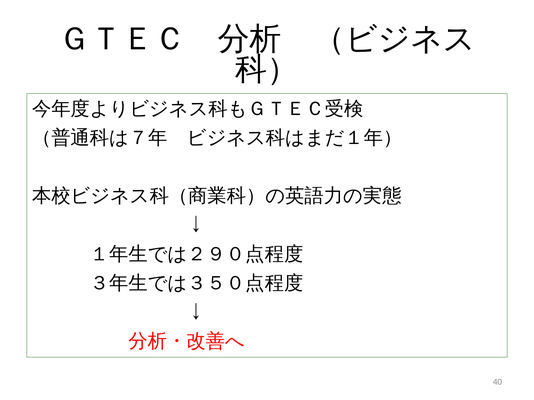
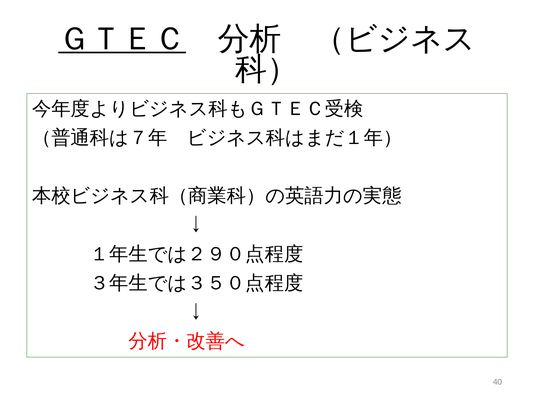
ＧＴＥＣ underline: none -> present (122, 39)
